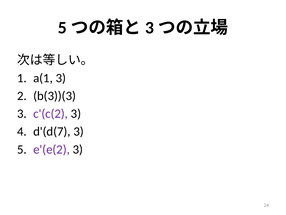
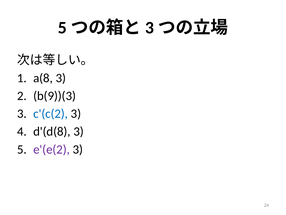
a(1: a(1 -> a(8 (43, 78)
b(3))(3: b(3))(3 -> b(9))(3 (55, 96)
c'(c(2 colour: purple -> blue (51, 113)
d'(d(7: d'(d(7 -> d'(d(8 (52, 131)
